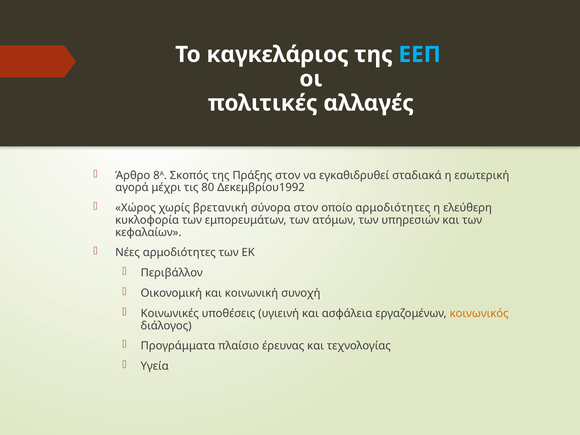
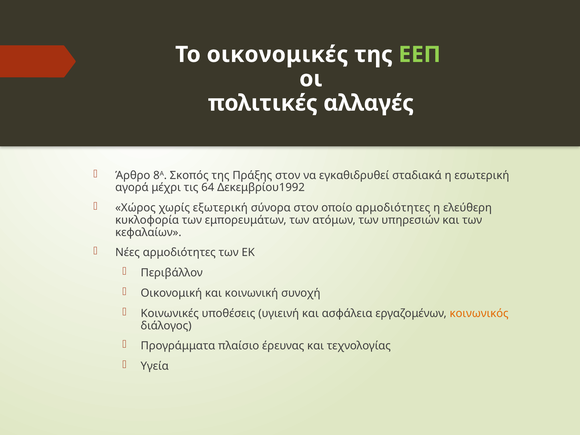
καγκελάριος: καγκελάριος -> οικονομικές (277, 55)
ΕΕΠ colour: light blue -> light green (420, 55)
80: 80 -> 64 (208, 188)
βρετανική: βρετανική -> εξωτερική (220, 208)
